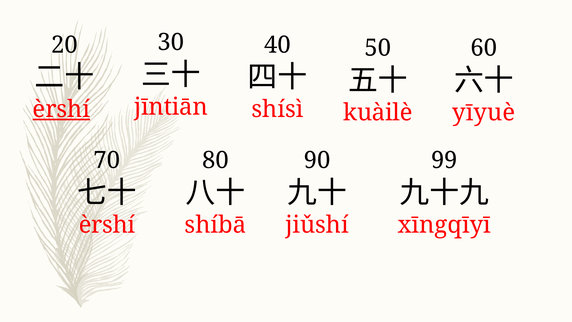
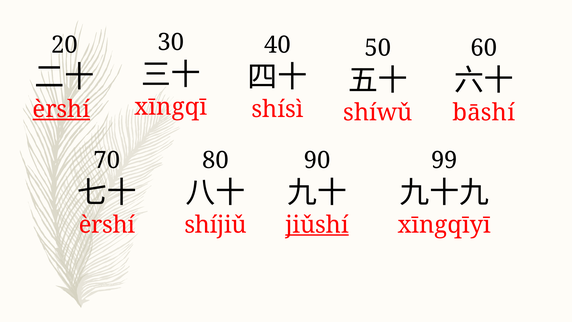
jīntiān: jīntiān -> xīngqī (171, 107)
kuàilè: kuàilè -> shíwǔ (378, 112)
yīyuè: yīyuè -> bāshí (484, 112)
shíbā: shíbā -> shíjiǔ (215, 225)
jiǔshí underline: none -> present (317, 225)
